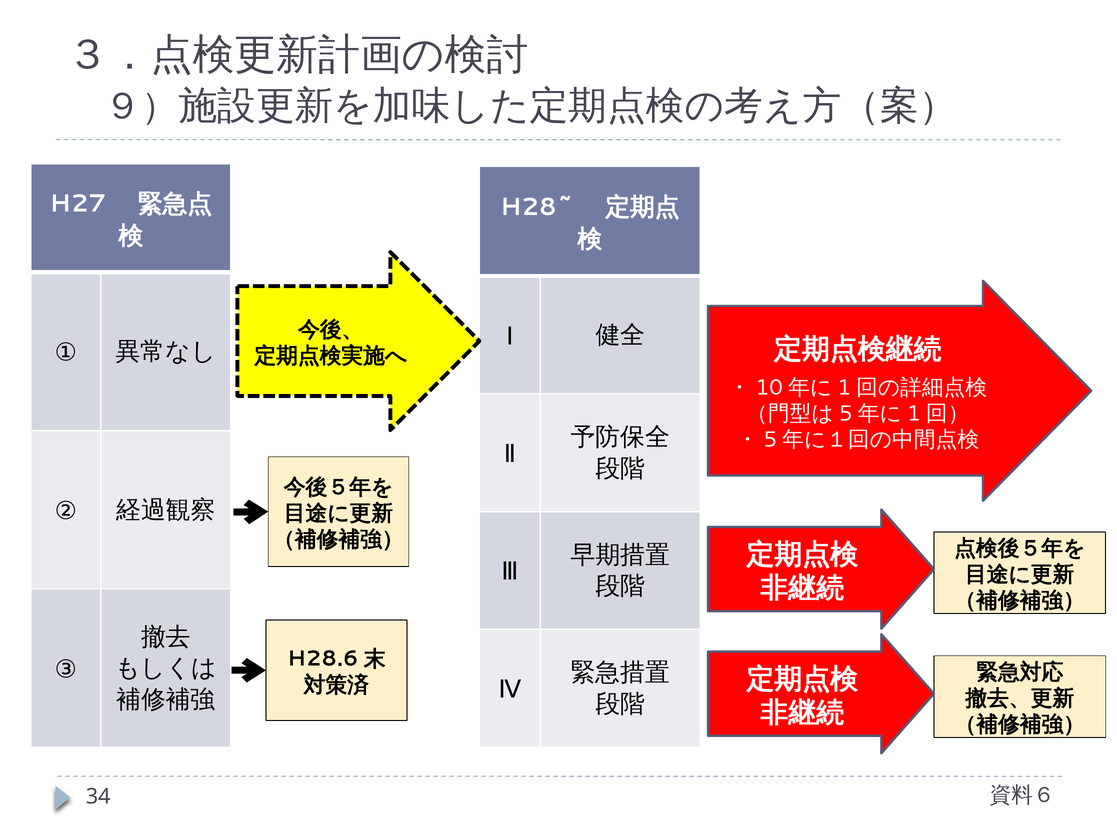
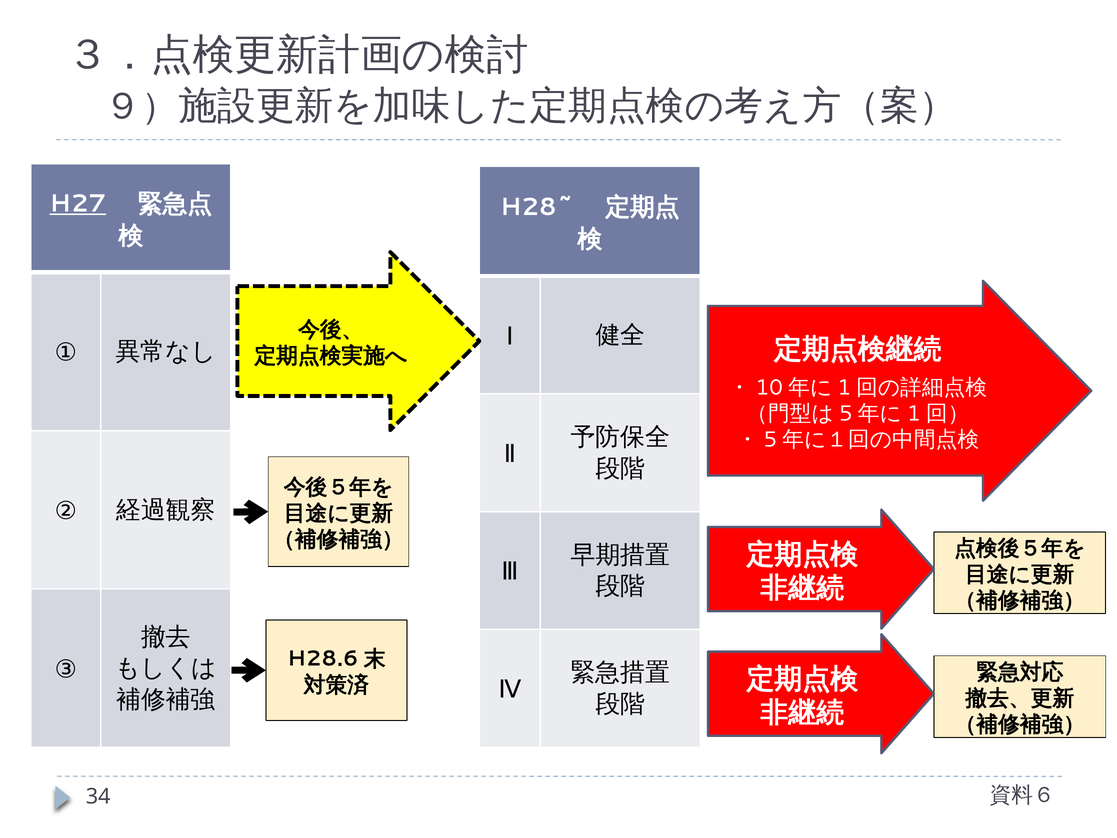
H27 underline: none -> present (78, 204)
